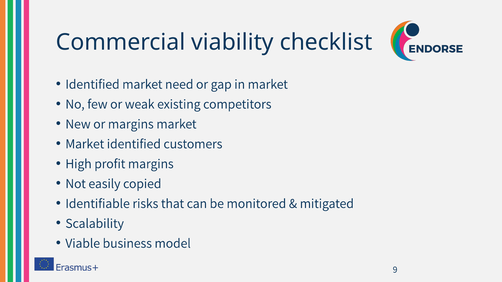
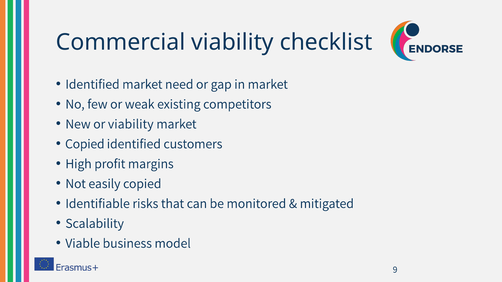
or margins: margins -> viability (131, 124)
Market: Market -> Copied (85, 144)
